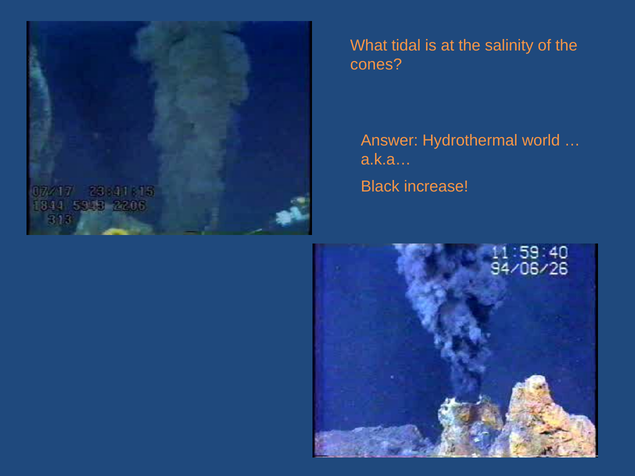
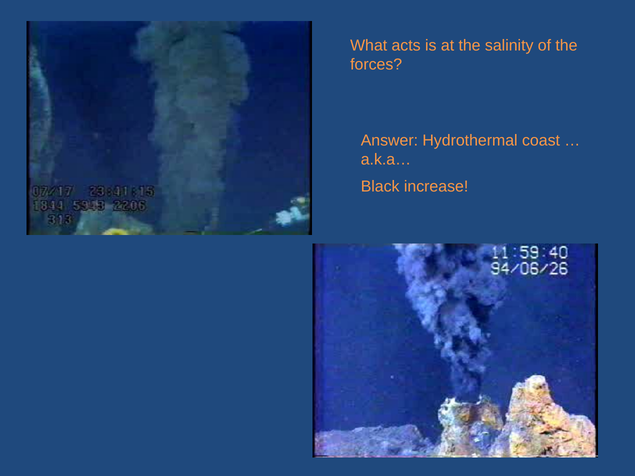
tidal: tidal -> acts (406, 45)
cones: cones -> forces (376, 65)
world: world -> coast (541, 141)
